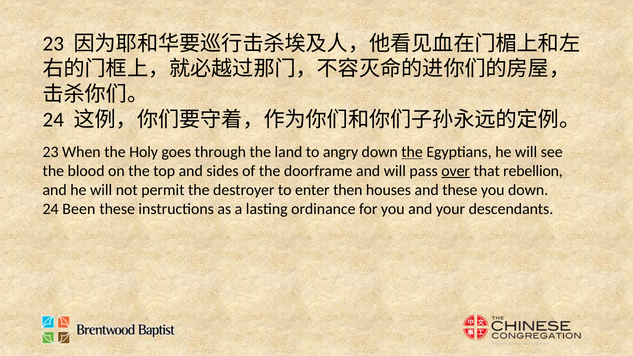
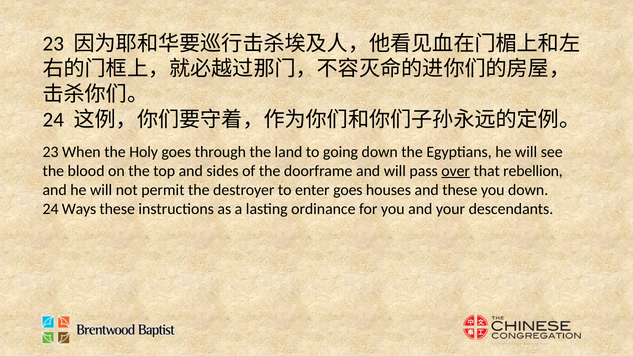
angry: angry -> going (340, 152)
the underline: present -> none (412, 152)
enter then: then -> goes (348, 190)
Been: Been -> Ways (79, 209)
